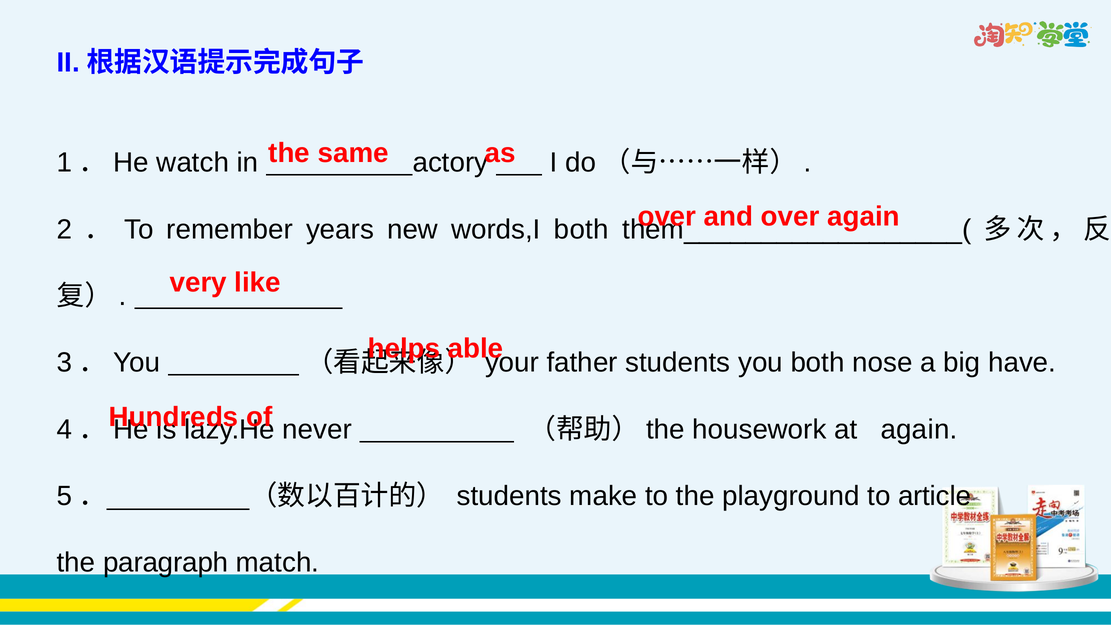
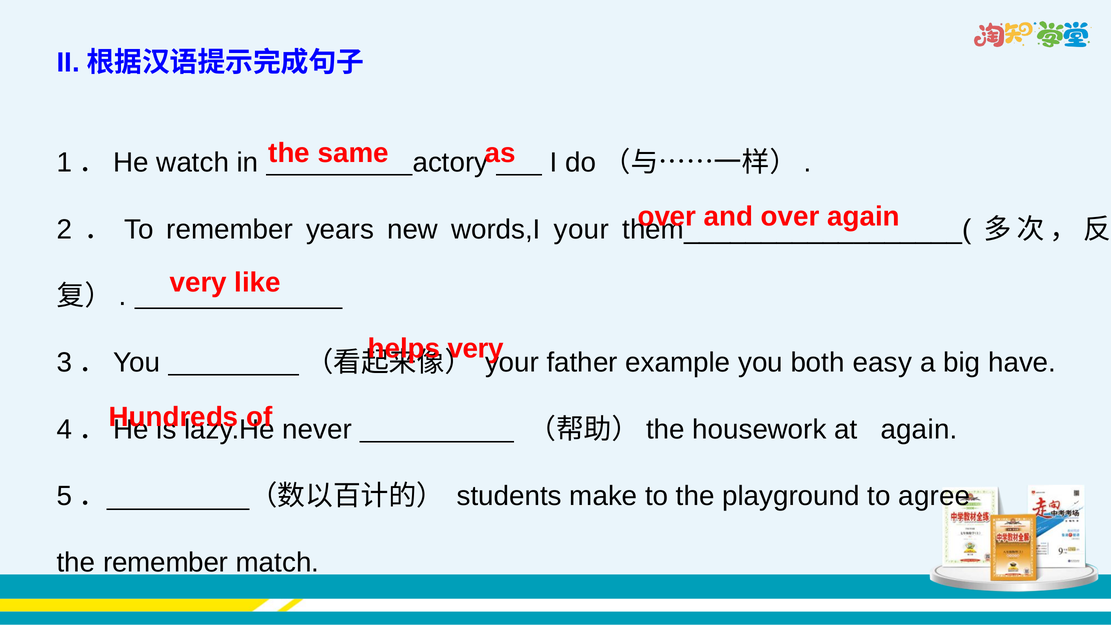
words,I both: both -> your (581, 229)
able: able -> very (476, 348)
father students: students -> example (678, 363)
nose: nose -> easy (882, 363)
article: article -> agree (934, 496)
the paragraph: paragraph -> remember (166, 563)
